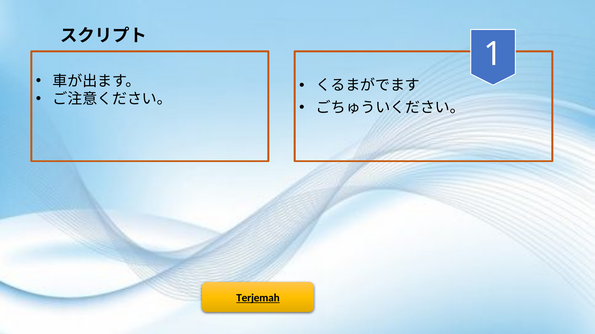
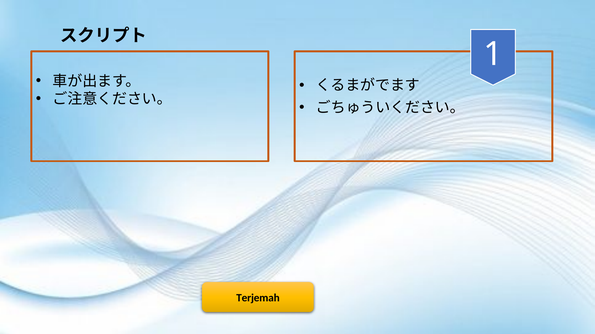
Terjemah underline: present -> none (258, 298)
